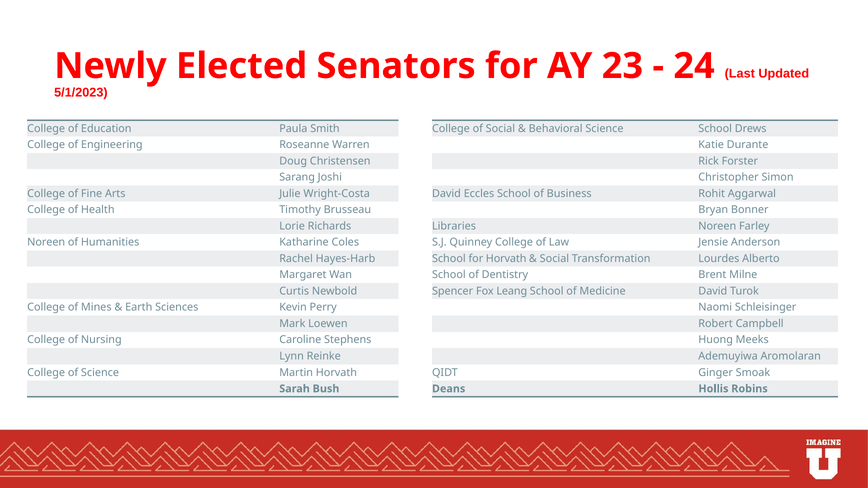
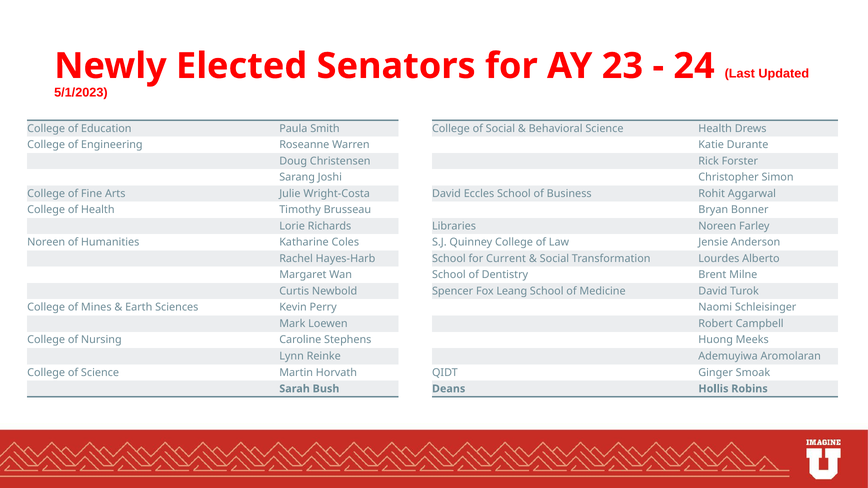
Science School: School -> Health (715, 129)
for Horvath: Horvath -> Current (506, 259)
